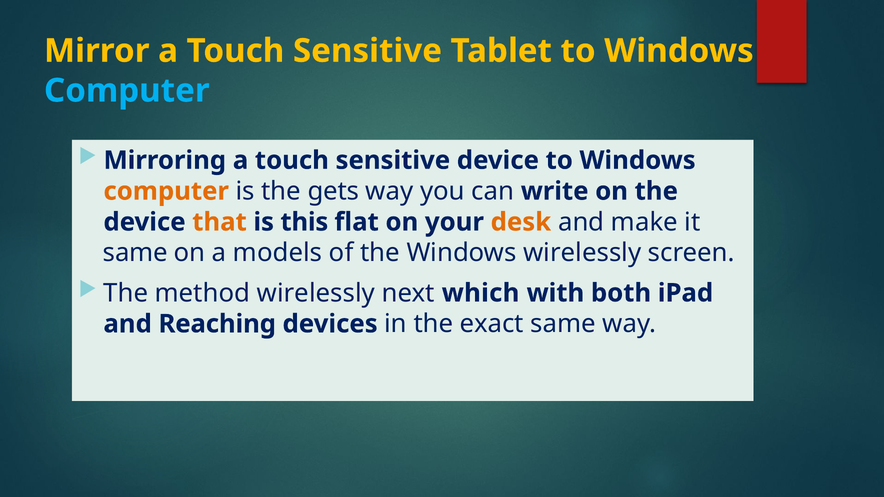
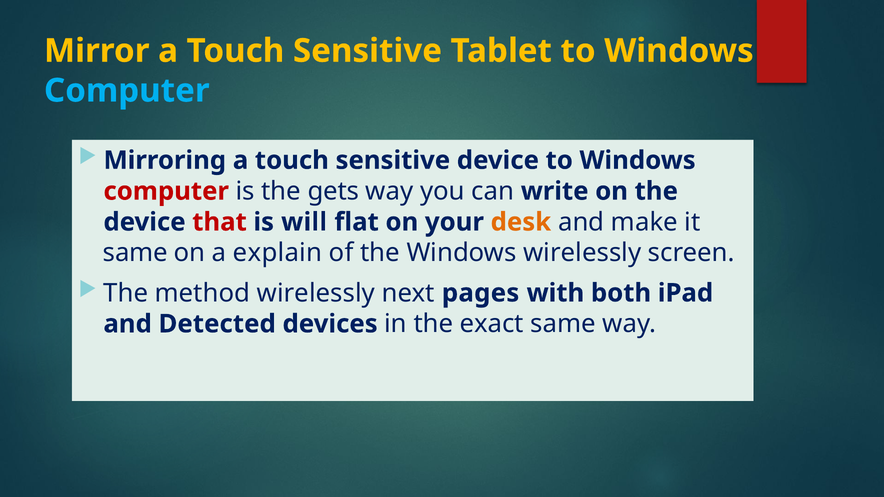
computer colour: orange -> red (166, 191)
that colour: orange -> red (220, 222)
this: this -> will (304, 222)
models: models -> explain (278, 253)
which: which -> pages (481, 293)
Reaching: Reaching -> Detected (217, 324)
